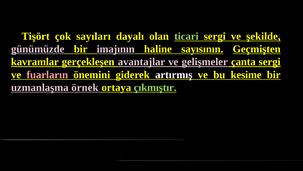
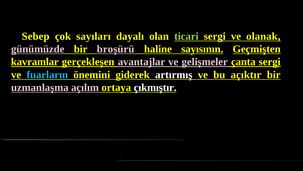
Tişört: Tişört -> Sebep (36, 36)
şekilde: şekilde -> olanak (263, 36)
imajının: imajının -> broşürü (116, 49)
fuarların colour: pink -> light blue (47, 74)
kesime: kesime -> açıktır (246, 74)
örnek: örnek -> açılım (85, 87)
çıkmıştır colour: light green -> white (155, 87)
